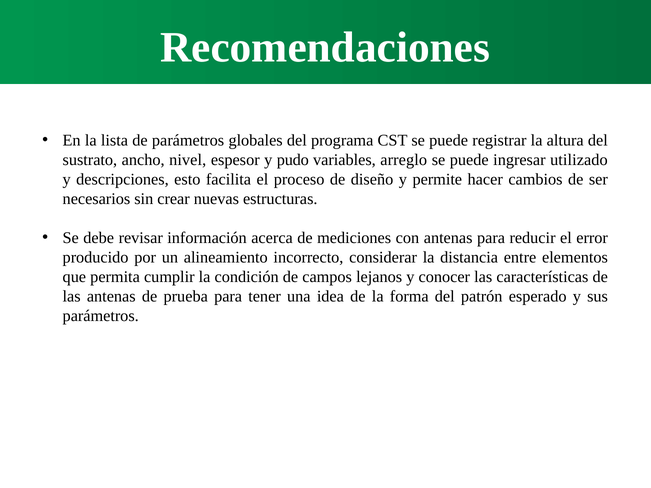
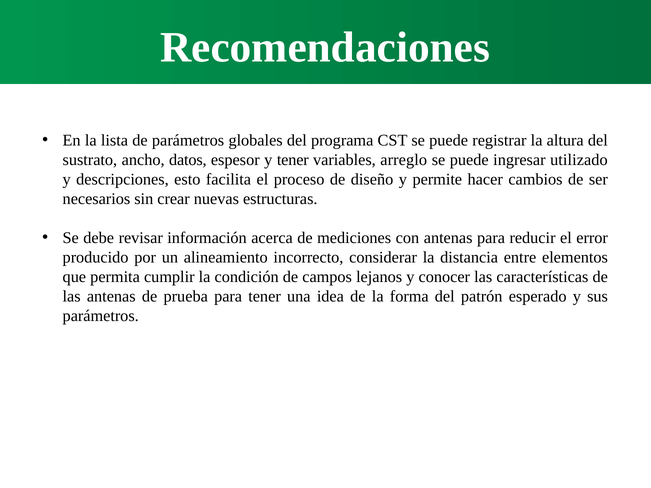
nivel: nivel -> datos (188, 160)
y pudo: pudo -> tener (293, 160)
